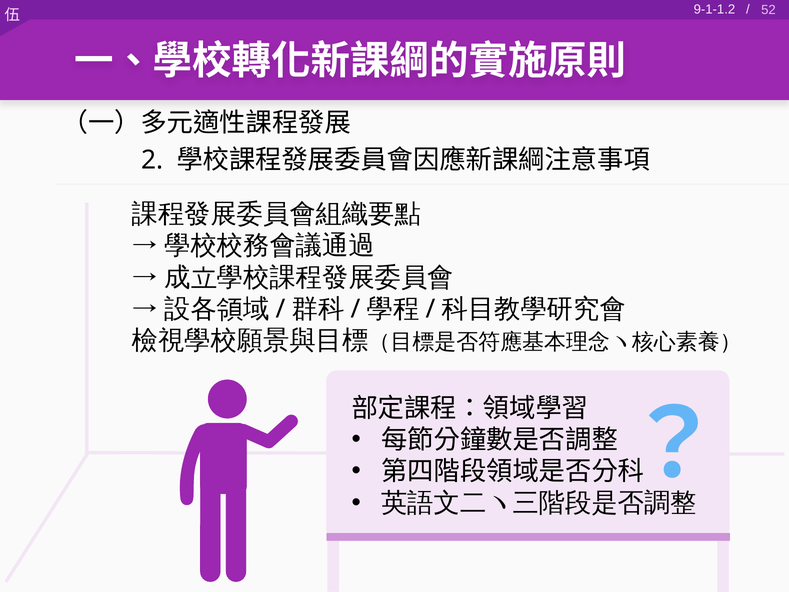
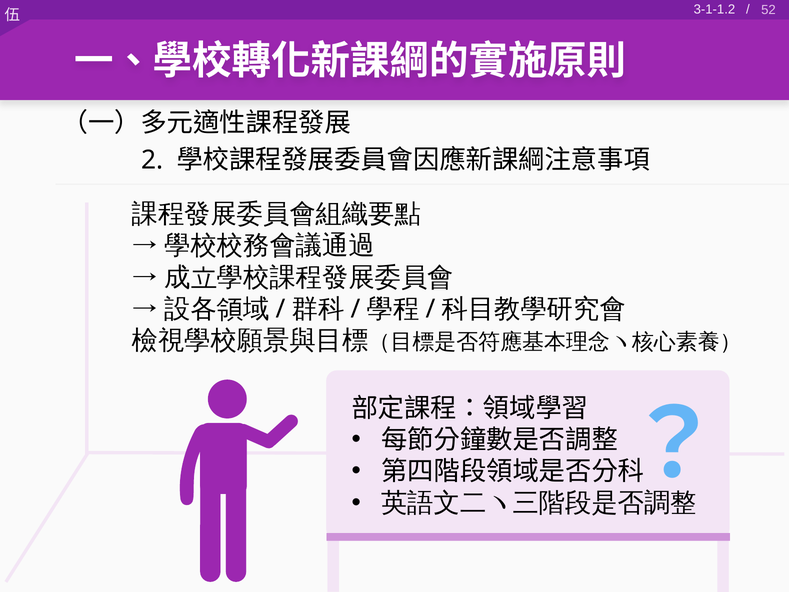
9-1-1.2: 9-1-1.2 -> 3-1-1.2 (714, 10)
